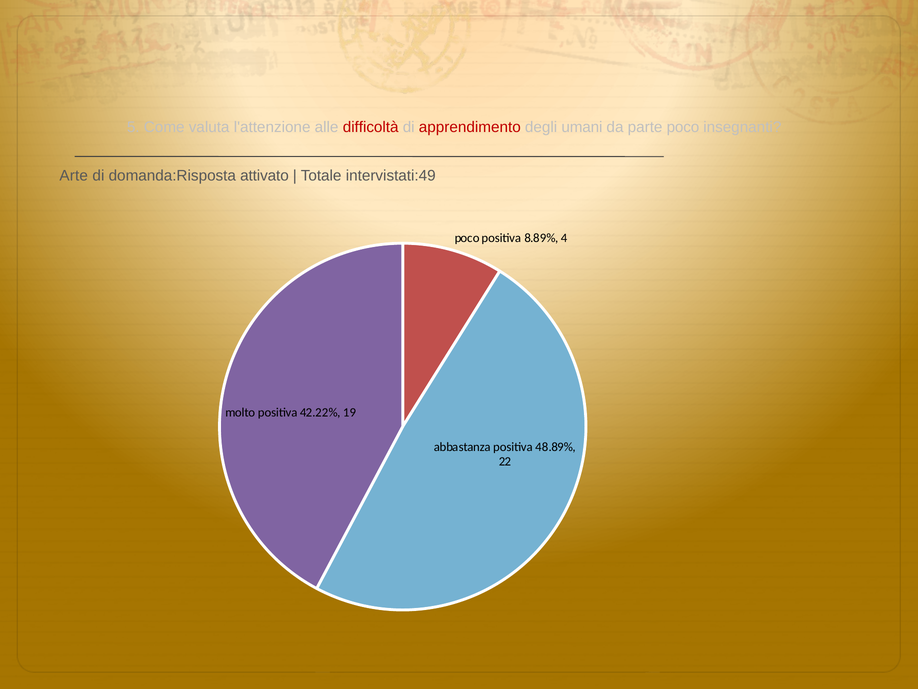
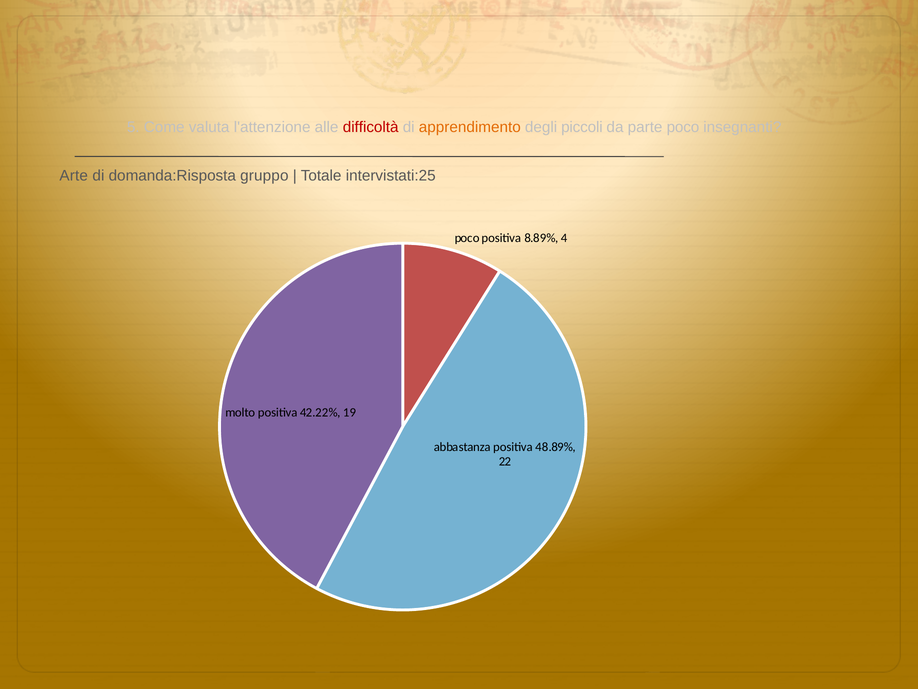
apprendimento colour: red -> orange (470, 127)
umani: umani -> piccoli (582, 127)
attivato: attivato -> gruppo (264, 175)
intervistati:49: intervistati:49 -> intervistati:25 (391, 175)
